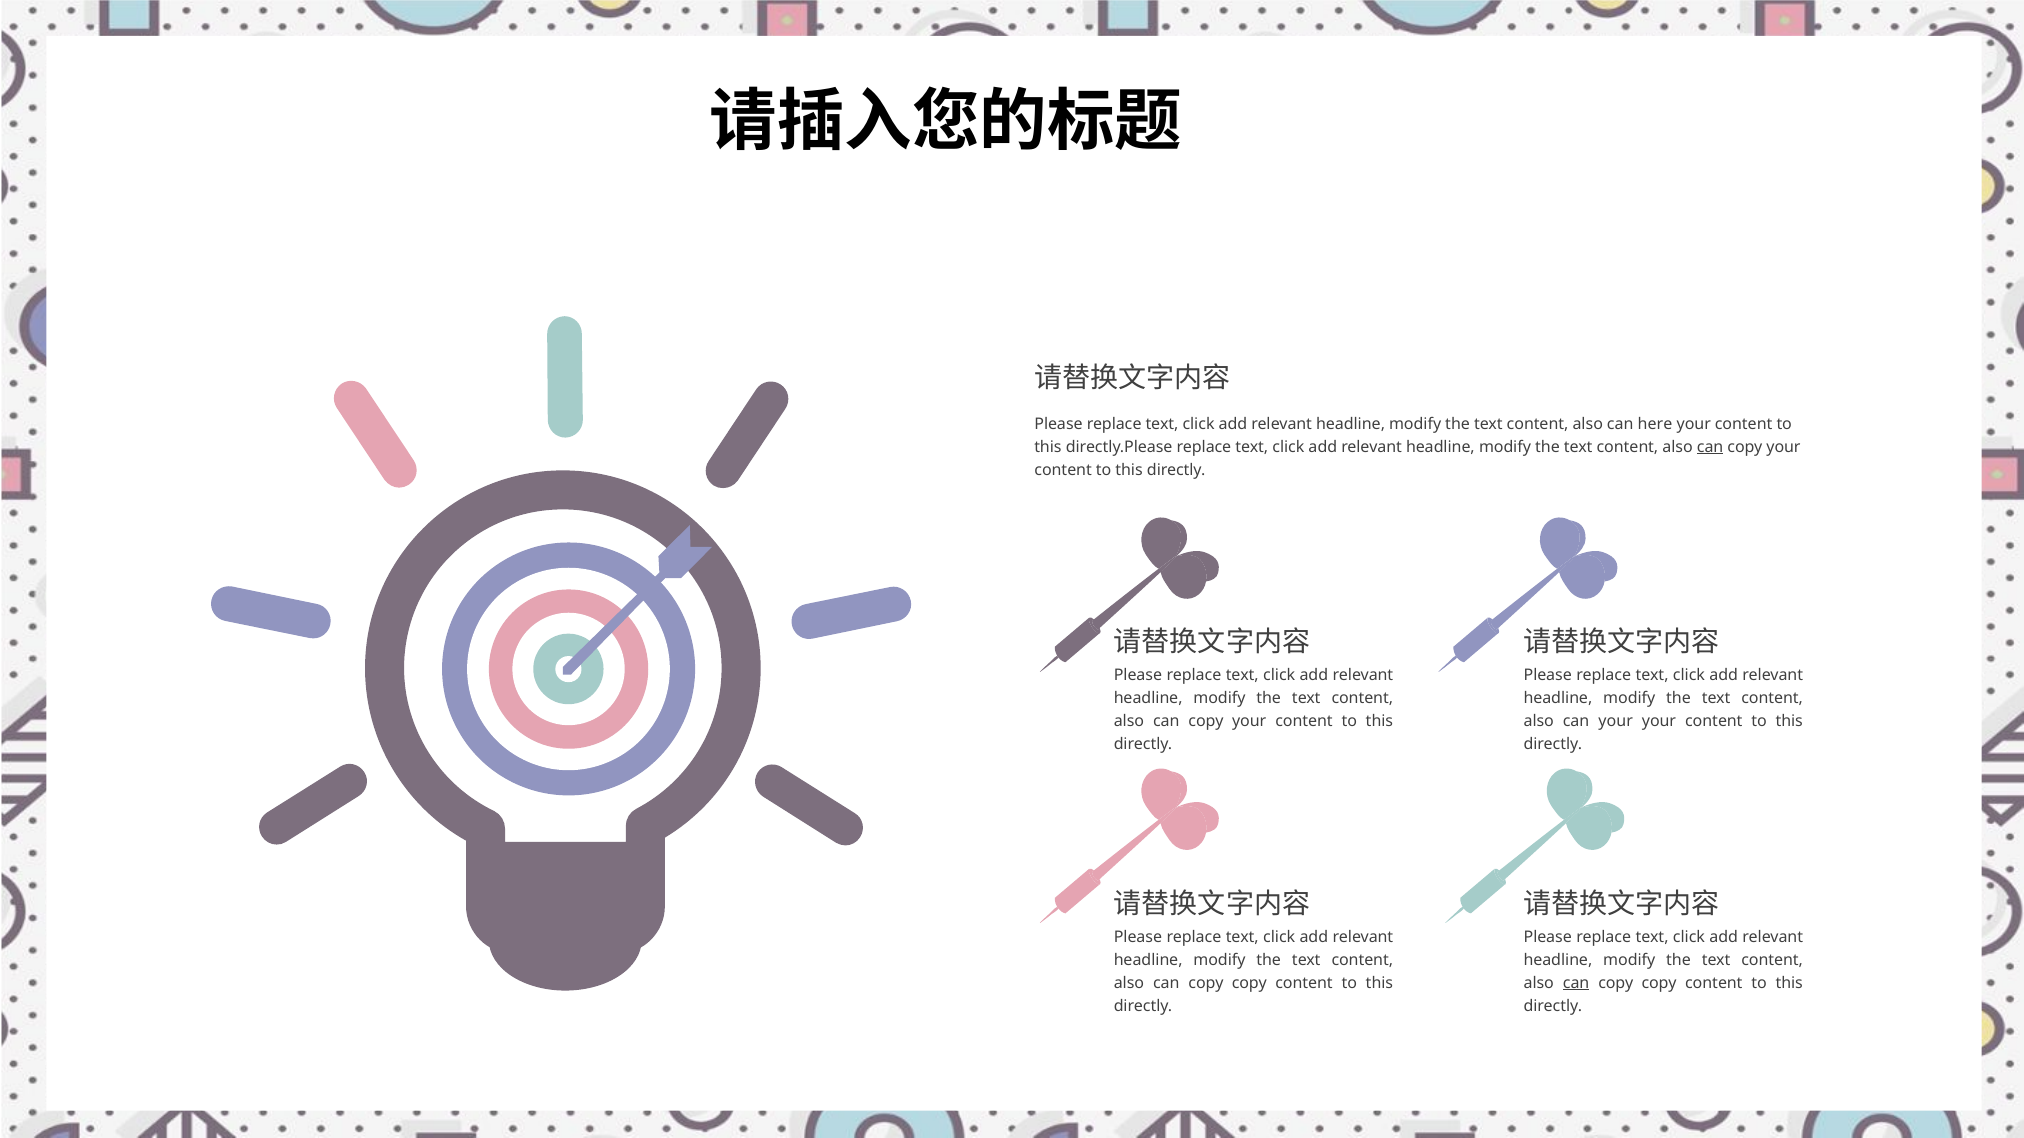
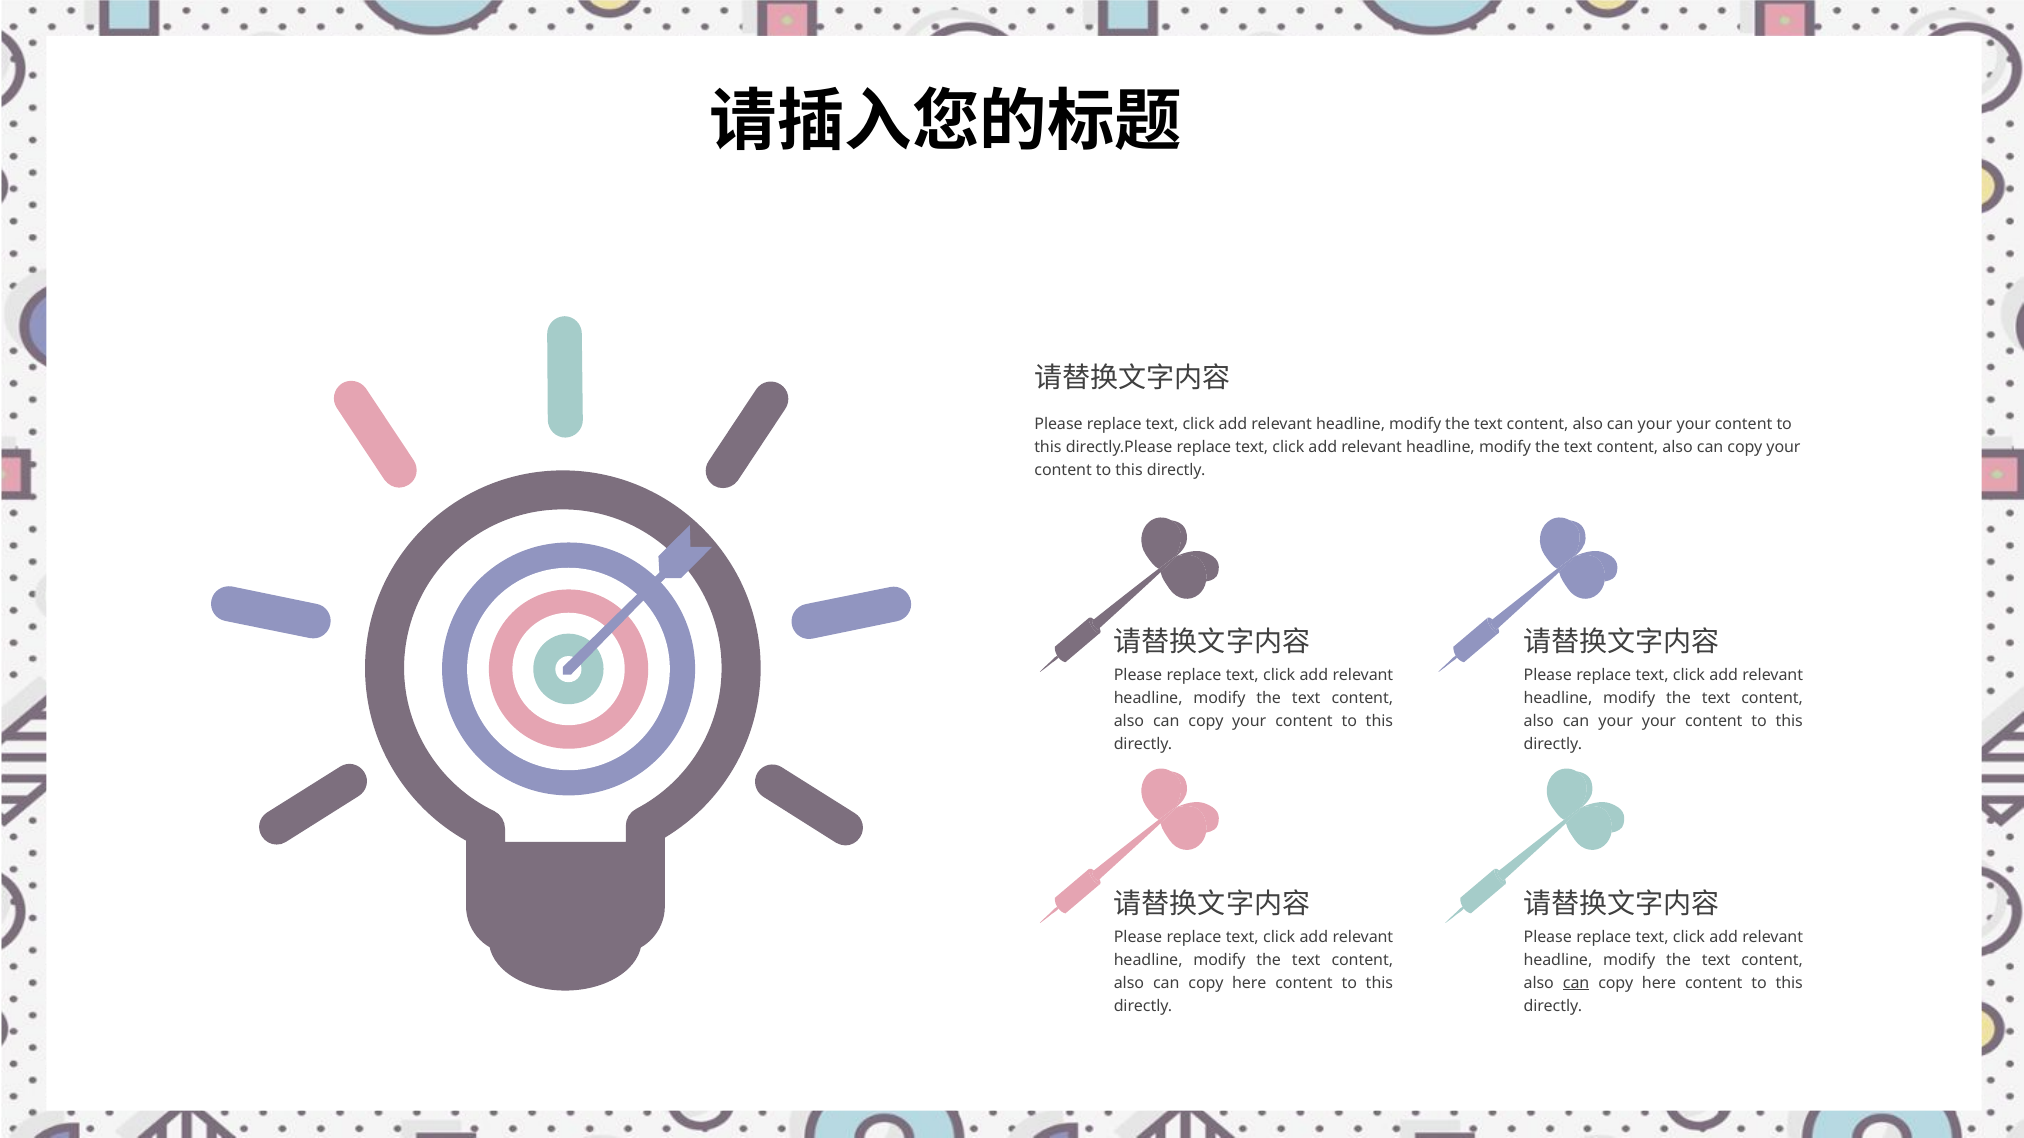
here: here -> your (1655, 424)
can underline: present -> none (1710, 447)
copy: copy -> here (1249, 983)
copy: copy -> here (1659, 983)
